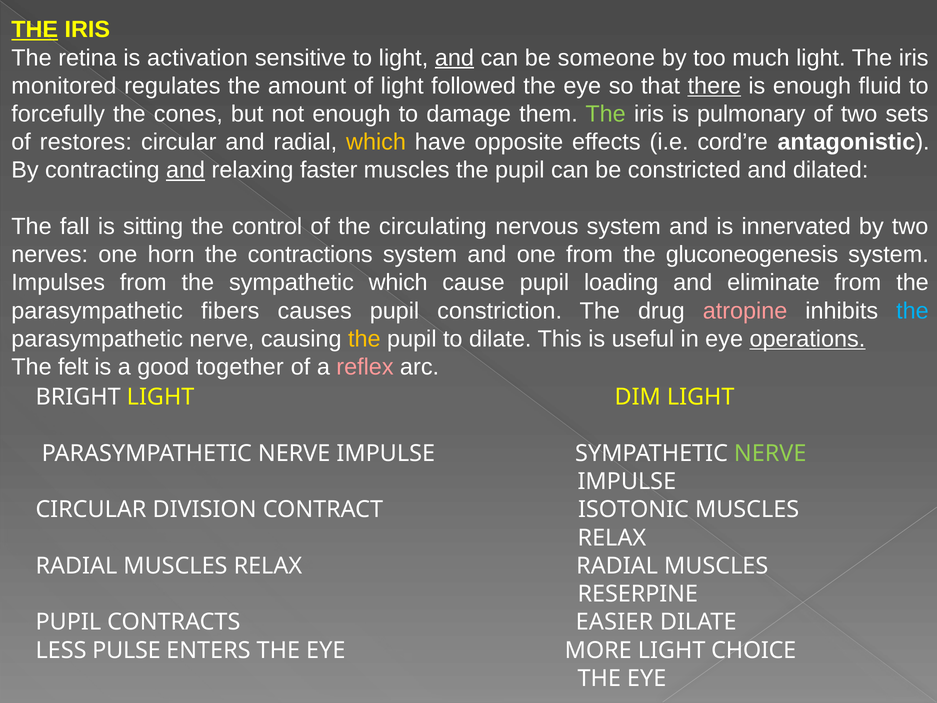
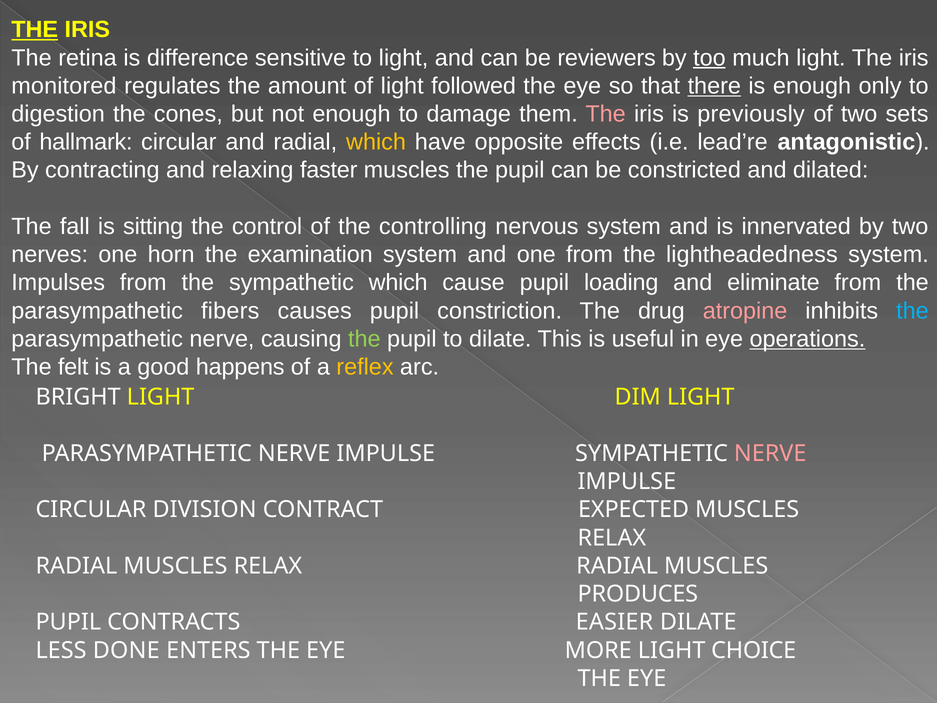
activation: activation -> difference (198, 58)
and underline: present -> none (454, 58)
someone: someone -> reviewers (607, 58)
too underline: none -> present (709, 58)
fluid: fluid -> only (880, 86)
forcefully: forcefully -> digestion (58, 114)
The colour: light green -> pink (606, 114)
pulmonary: pulmonary -> previously (751, 114)
restores: restores -> hallmark (86, 142)
cord’re: cord’re -> lead’re (733, 142)
and underline: present -> none (186, 170)
circulating: circulating -> controlling (433, 226)
contractions: contractions -> examination (310, 255)
gluconeogenesis: gluconeogenesis -> lightheadedness (752, 255)
the colour: yellow -> light green (364, 339)
together: together -> happens (240, 367)
reflex colour: pink -> yellow (365, 367)
NERVE colour: light green -> pink (770, 453)
ISOTONIC: ISOTONIC -> EXPECTED (634, 510)
RESERPINE: RESERPINE -> PRODUCES (638, 594)
PULSE: PULSE -> DONE (126, 650)
